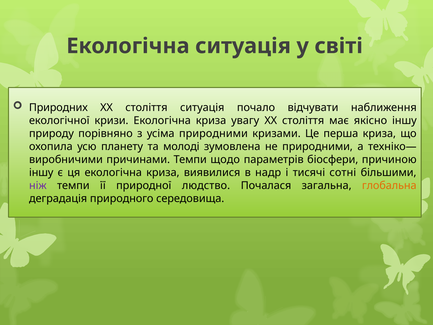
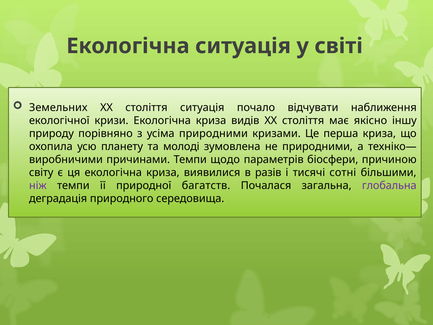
Природних: Природних -> Земельних (58, 107)
увагу: увагу -> видів (245, 120)
іншу: іншу -> світу (41, 172)
надр: надр -> разів (268, 172)
людство: людство -> багатств (206, 185)
глобальна colour: orange -> purple (389, 185)
